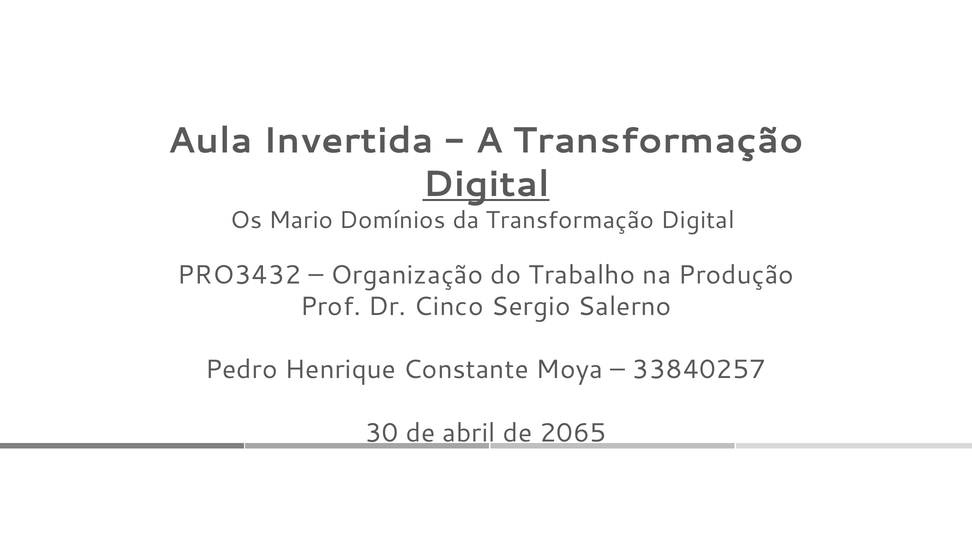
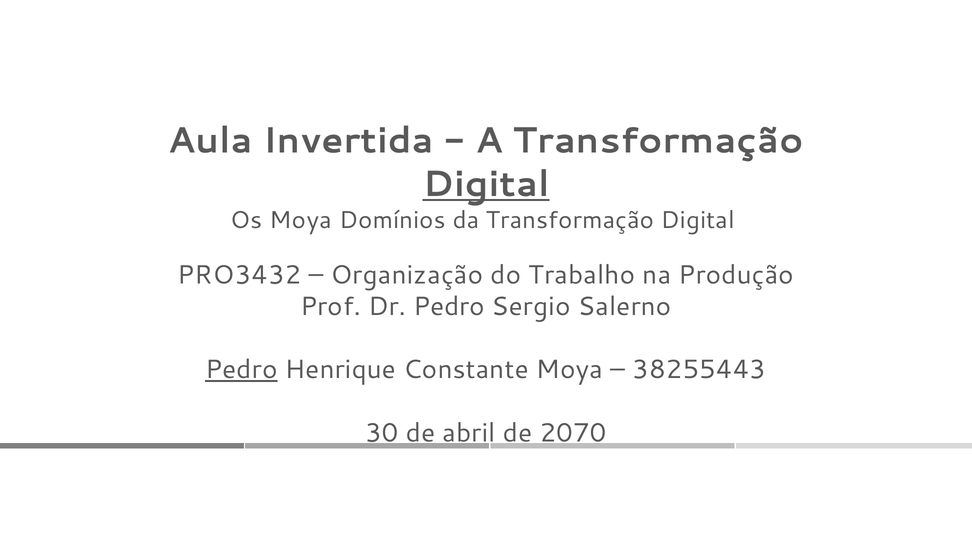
Os Mario: Mario -> Moya (301, 220)
Dr Cinco: Cinco -> Pedro (449, 306)
Pedro underline: none -> present (241, 370)
33840257: 33840257 -> 38255443 (699, 370)
2065: 2065 -> 2070 (573, 433)
